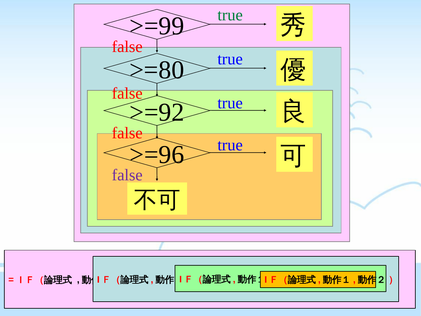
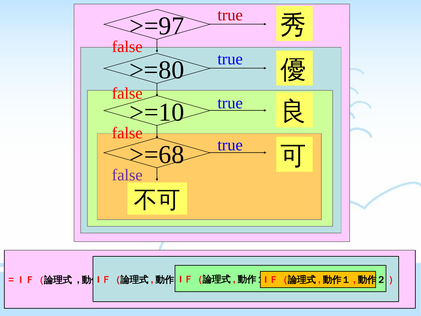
true colour: green -> red (230, 15)
>=99: >=99 -> >=97 (157, 26)
>=92: >=92 -> >=10 (157, 112)
>=96: >=96 -> >=68 (157, 154)
